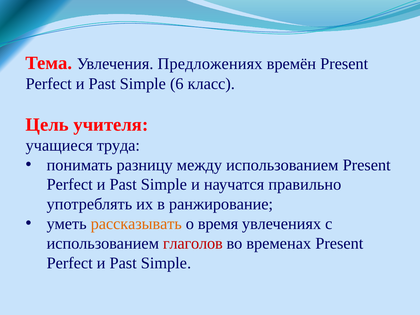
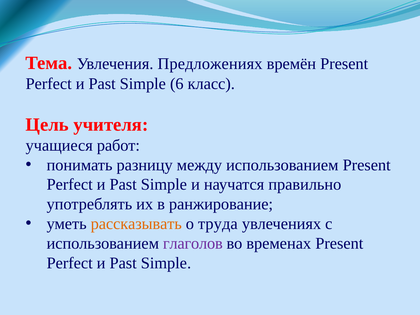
труда: труда -> работ (118, 145)
время: время -> труда (218, 224)
глаголов colour: red -> purple (193, 243)
